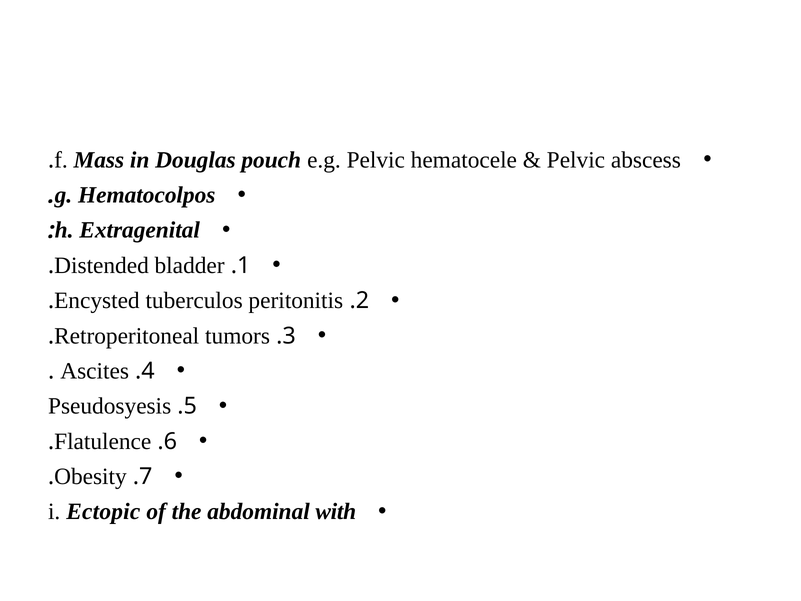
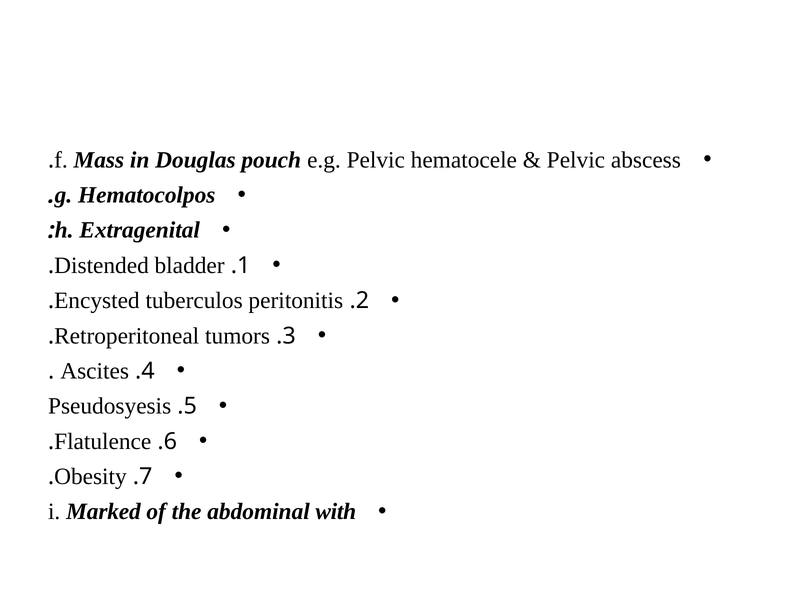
Ectopic: Ectopic -> Marked (103, 511)
